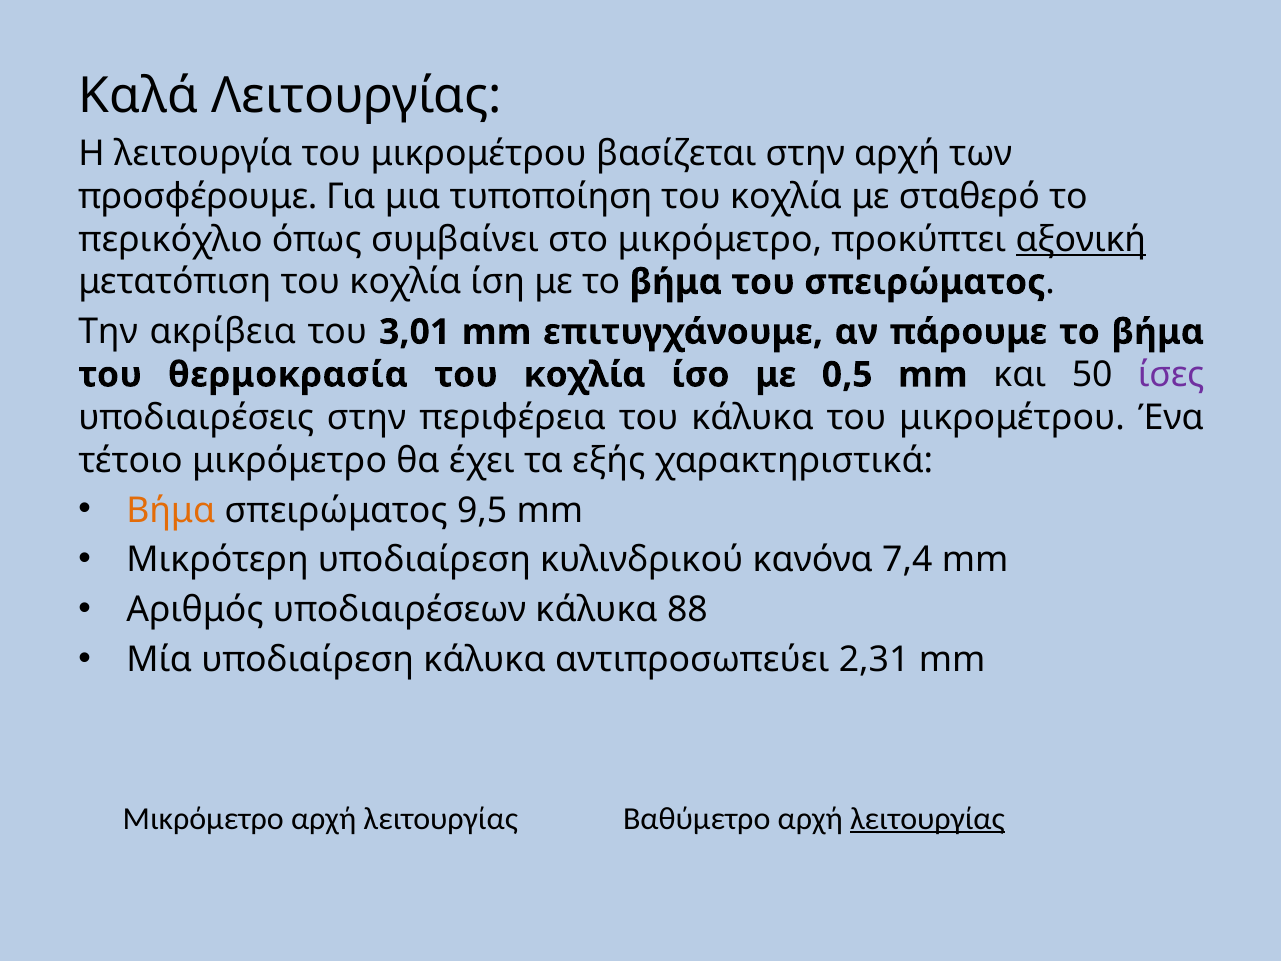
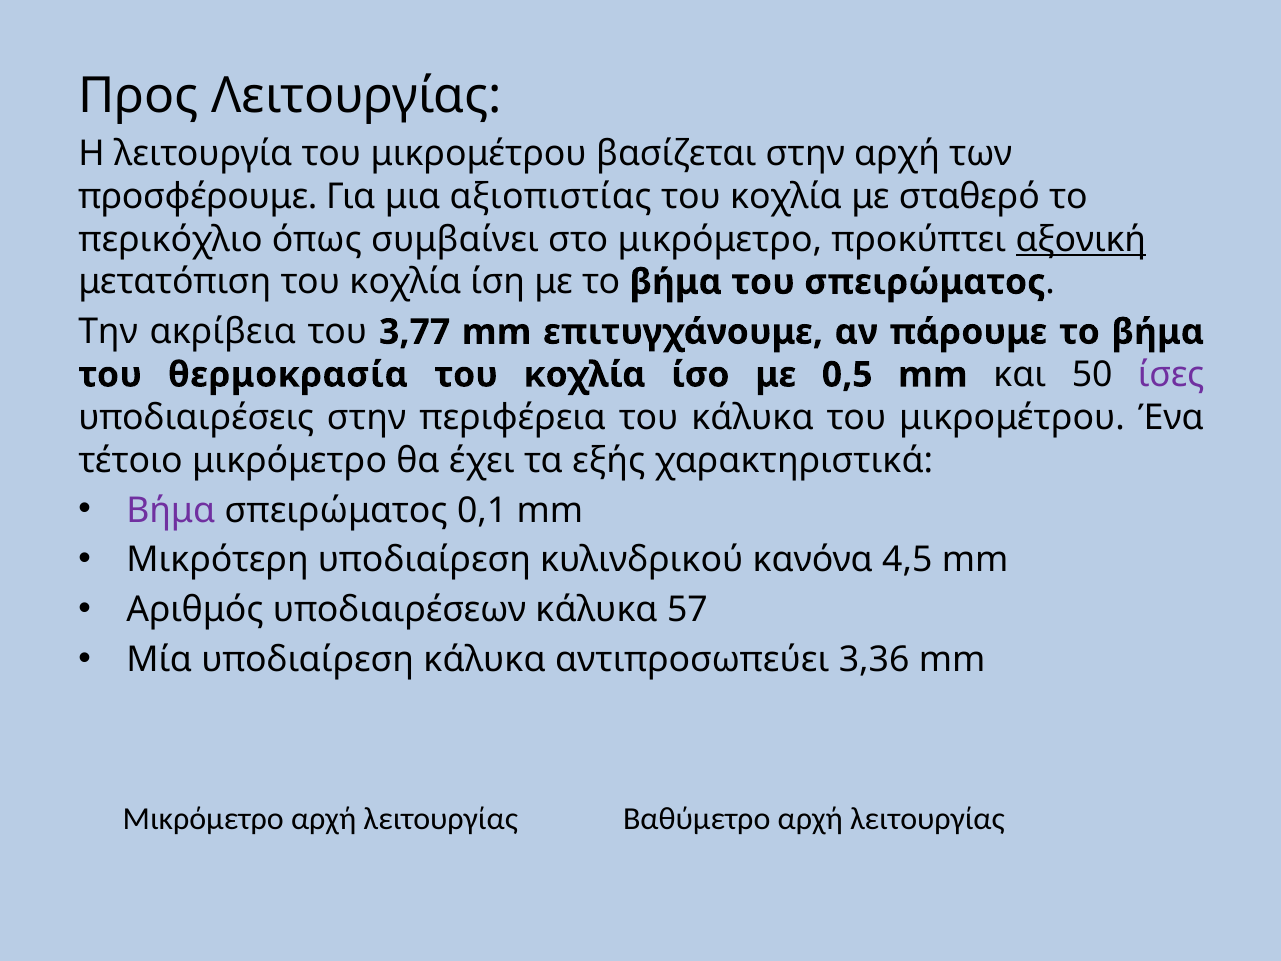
Καλά: Καλά -> Προς (139, 96)
τυποποίηση: τυποποίηση -> αξιοπιστίας (551, 197)
3,01: 3,01 -> 3,77 (415, 332)
Βήμα colour: orange -> purple (171, 510)
9,5: 9,5 -> 0,1 (482, 510)
7,4: 7,4 -> 4,5 (907, 560)
88: 88 -> 57 (687, 610)
2,31: 2,31 -> 3,36 (874, 660)
λειτουργίας underline: present -> none (927, 818)
